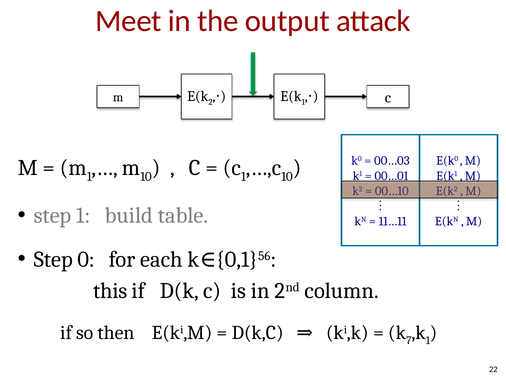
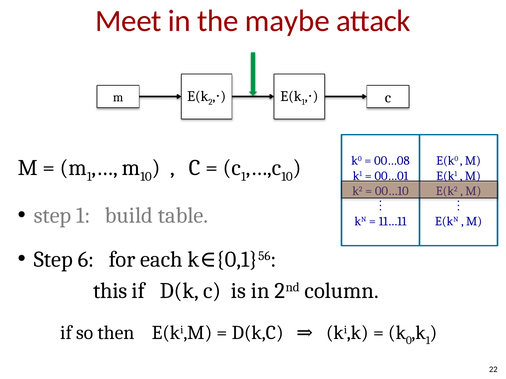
output: output -> maybe (287, 21)
00…03: 00…03 -> 00…08 (392, 161)
0: 0 -> 6 (86, 260)
7: 7 -> 0 (409, 341)
